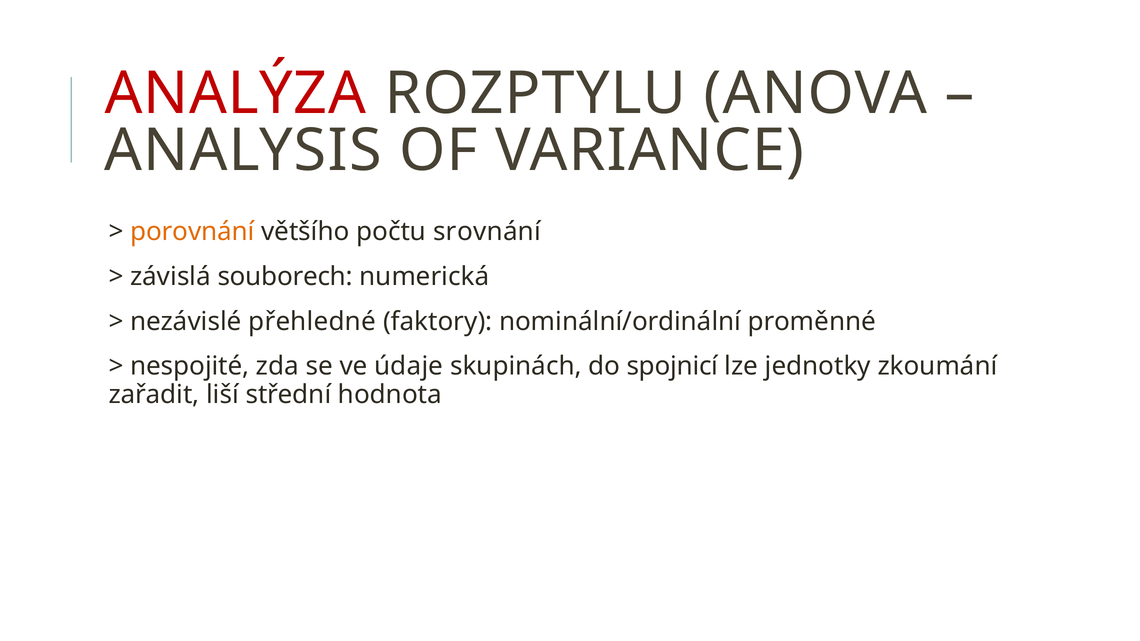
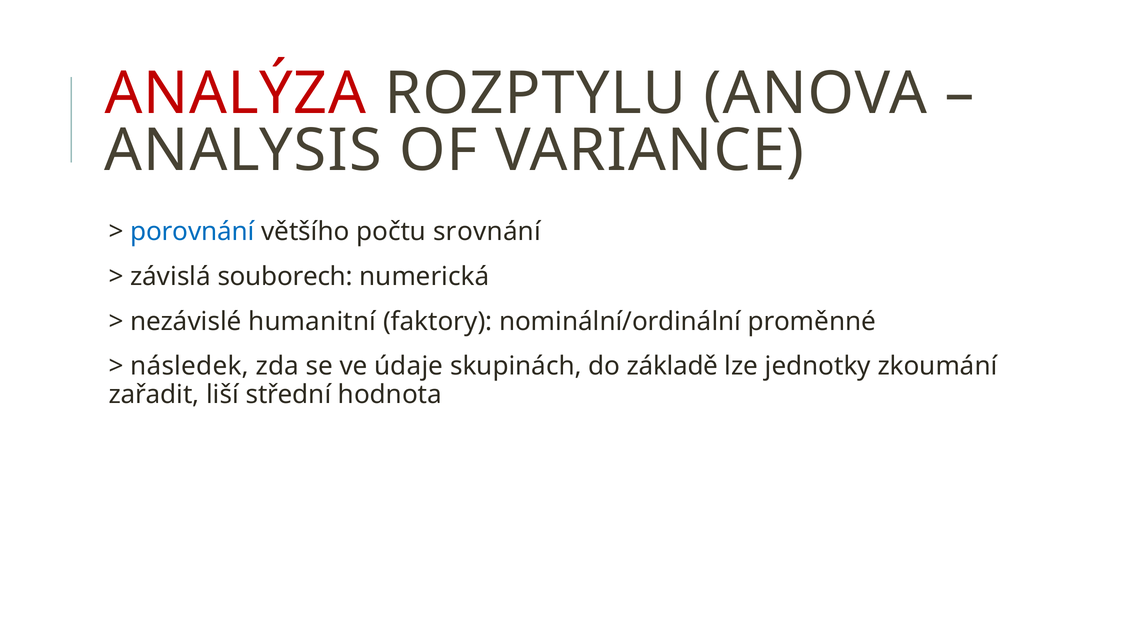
porovnání colour: orange -> blue (192, 232)
přehledné: přehledné -> humanitní (312, 322)
nespojité: nespojité -> následek (190, 366)
spojnicí: spojnicí -> základě (672, 366)
